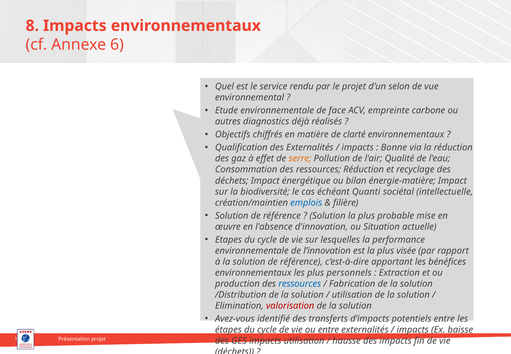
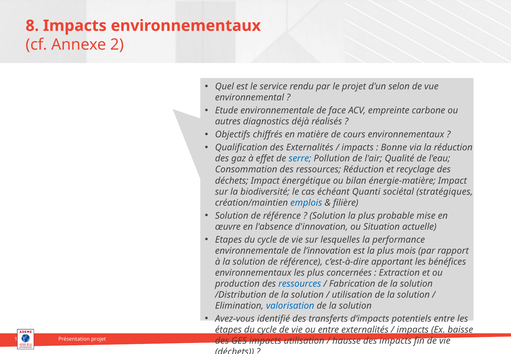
6: 6 -> 2 (117, 45)
clarté: clarté -> cours (354, 135)
serre colour: orange -> blue (300, 158)
intellectuelle: intellectuelle -> stratégiques (445, 192)
visée: visée -> mois (406, 251)
personnels: personnels -> concernées (349, 273)
valorisation colour: red -> blue (290, 306)
